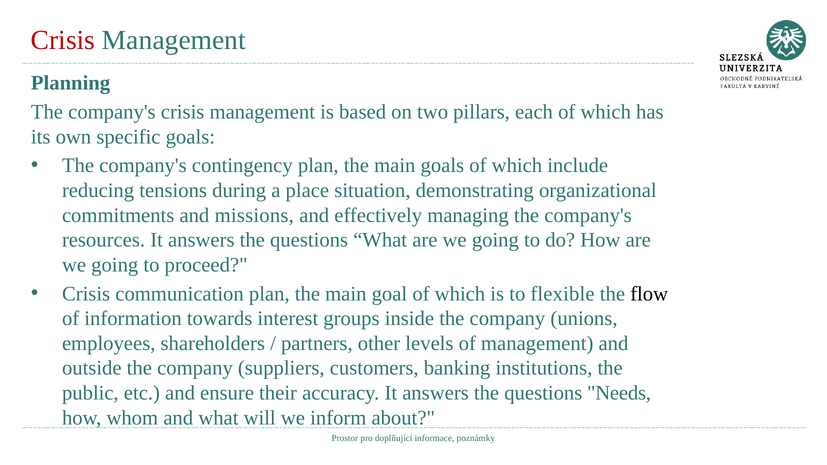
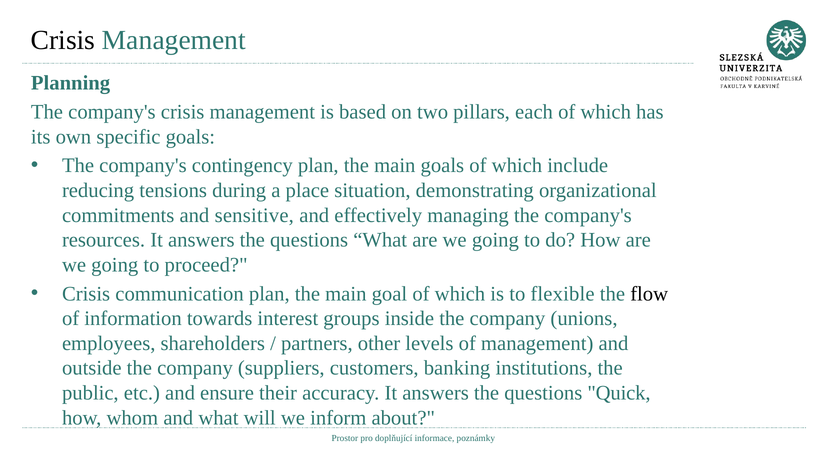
Crisis colour: red -> black (63, 40)
missions: missions -> sensitive (254, 215)
Needs: Needs -> Quick (619, 393)
